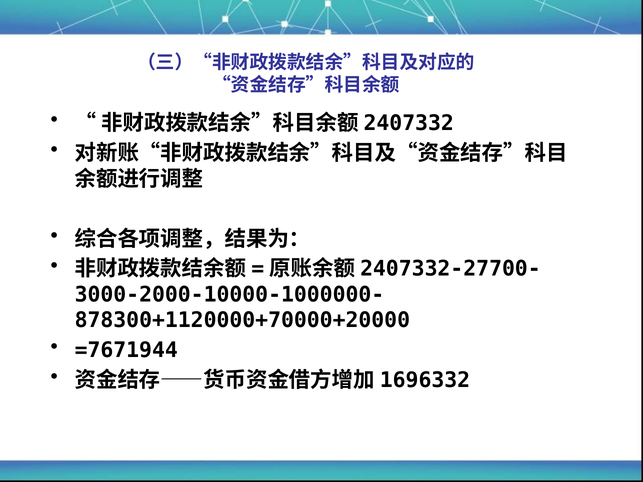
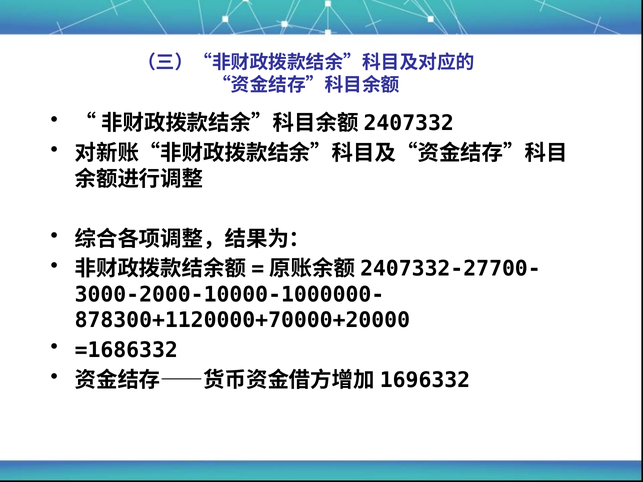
=7671944: =7671944 -> =1686332 (126, 350)
